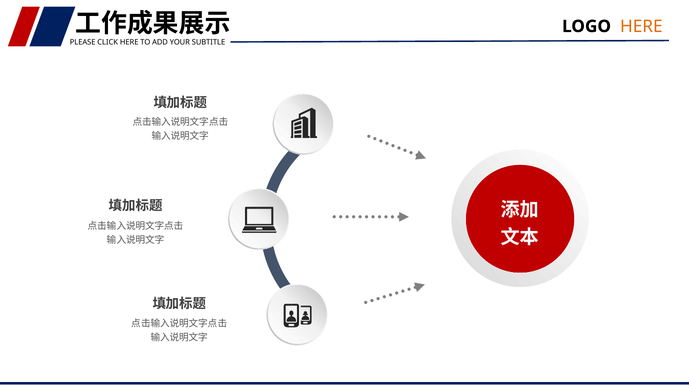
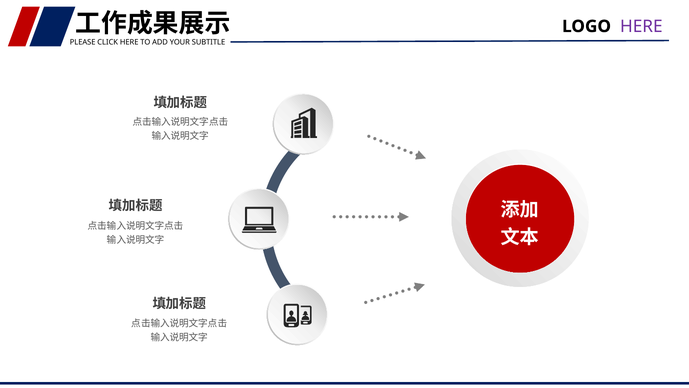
HERE colour: orange -> purple (641, 26)
